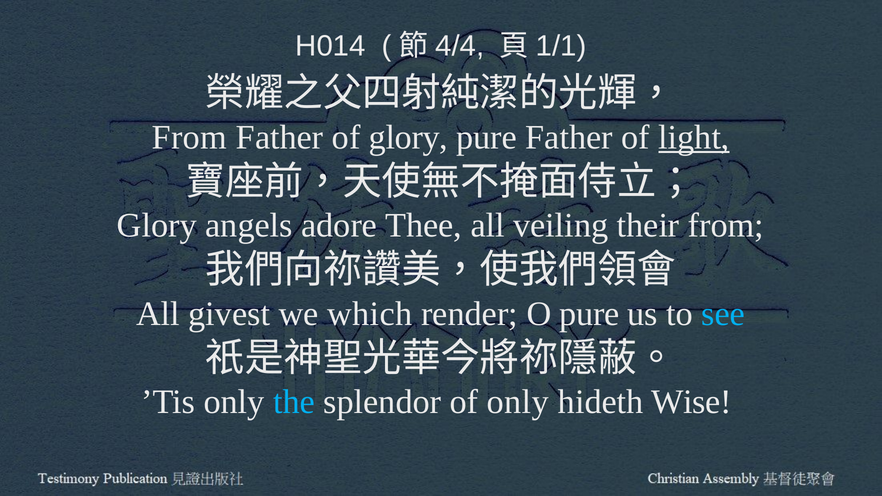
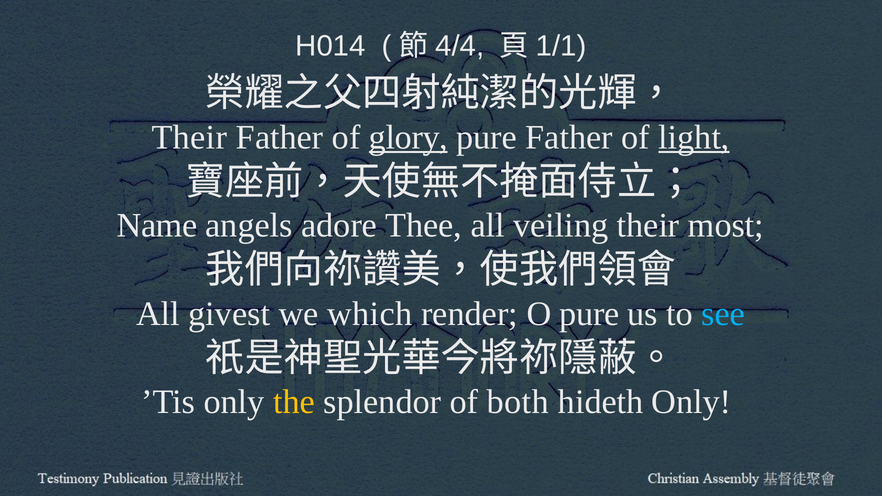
From: From -> Their (189, 137)
glory underline: none -> present (408, 137)
Glory: Glory -> Name (157, 226)
their from: from -> most (726, 226)
the colour: light blue -> yellow (294, 402)
of only: only -> both (518, 402)
hideth Wise: Wise -> Only (691, 402)
